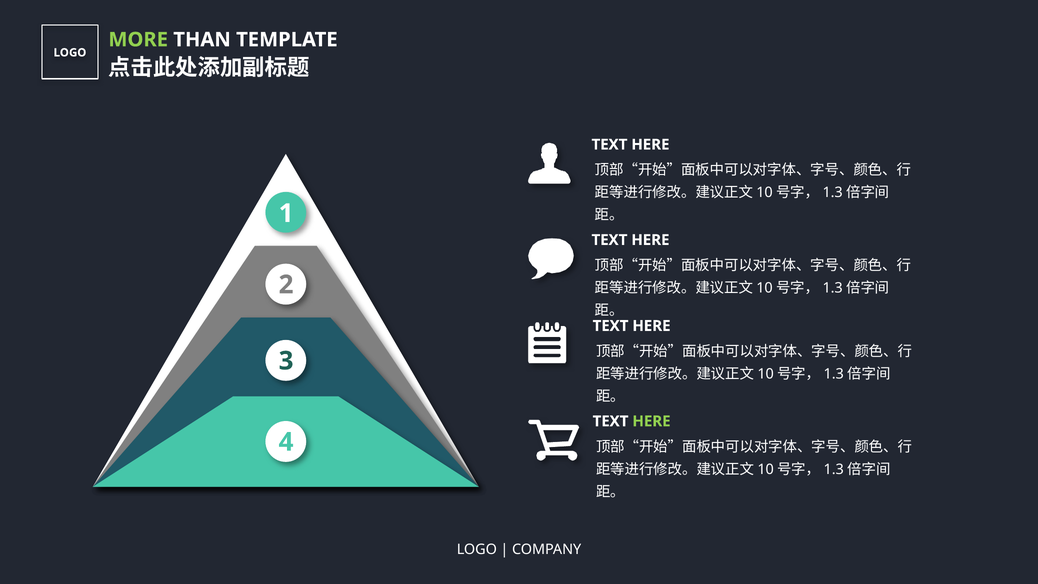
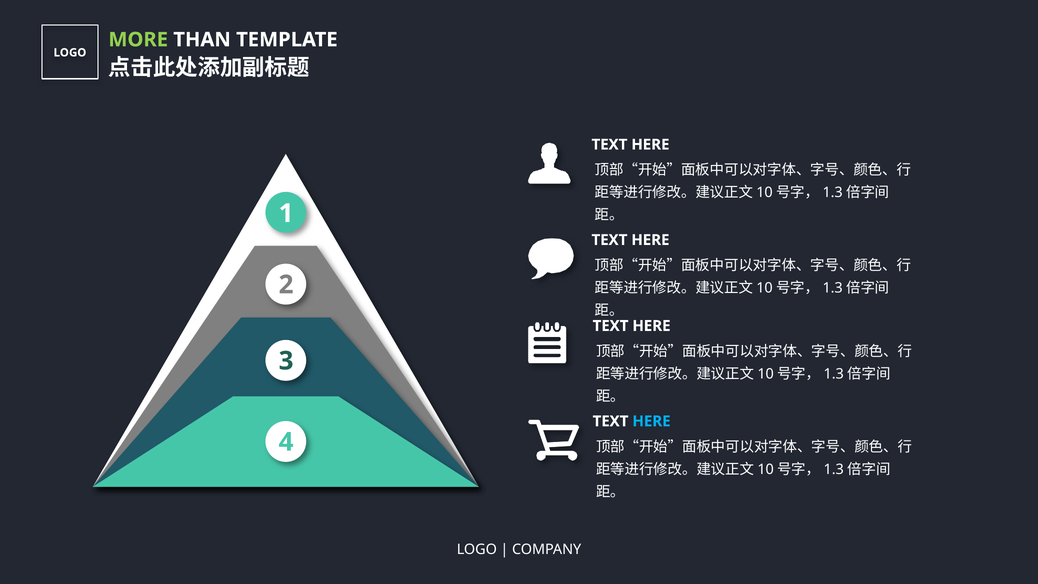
HERE colour: light green -> light blue (651, 421)
